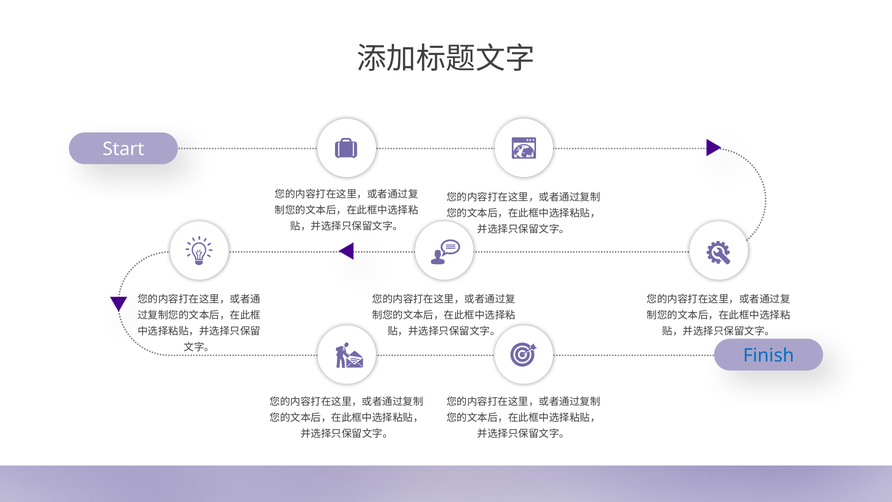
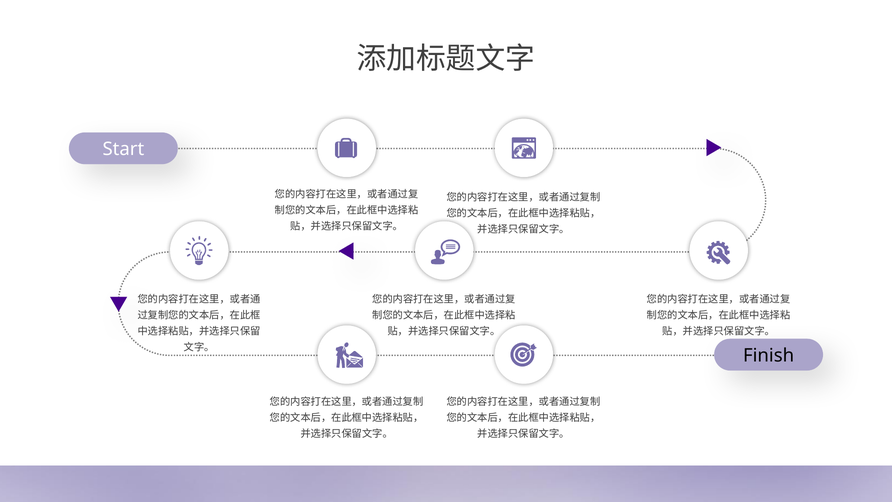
Finish colour: blue -> black (769, 356)
